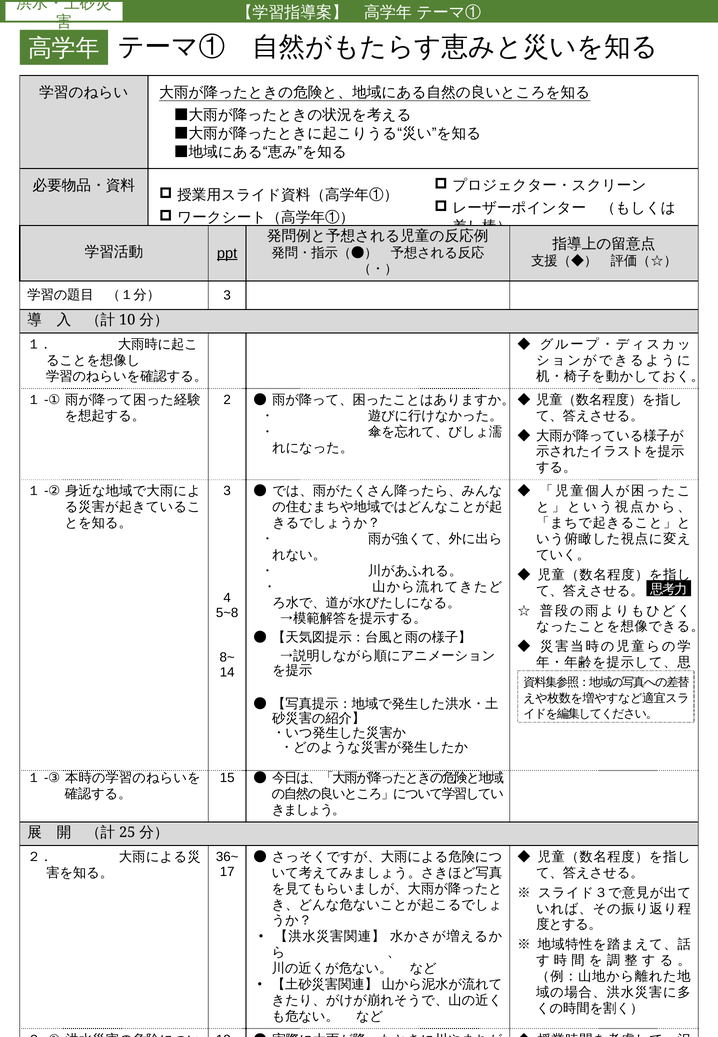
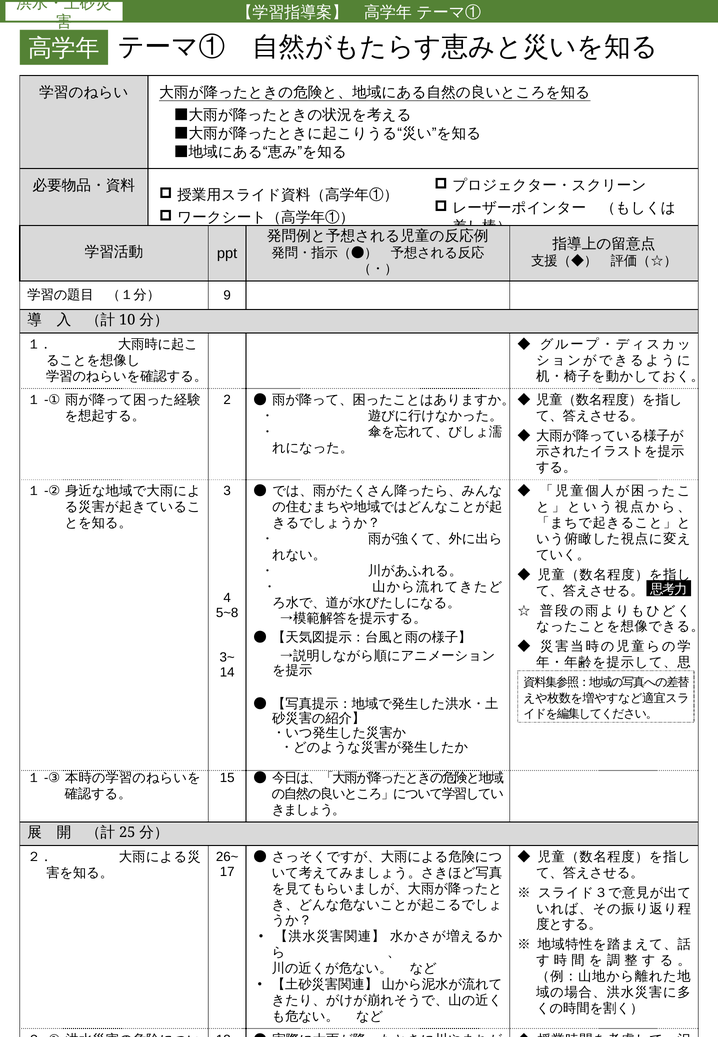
ppt underline: present -> none (227, 253)
3: 3 -> 9 (227, 295)
8~: 8~ -> 3~ (227, 657)
36~: 36~ -> 26~ (227, 857)
